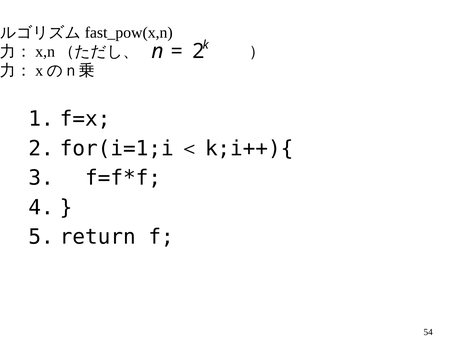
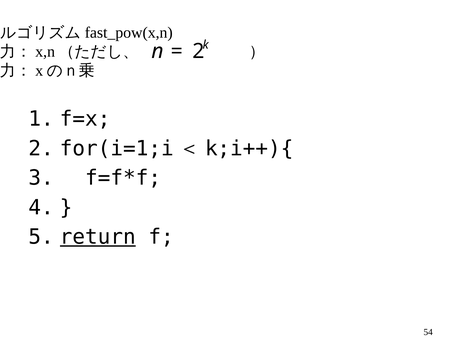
return underline: none -> present (98, 237)
